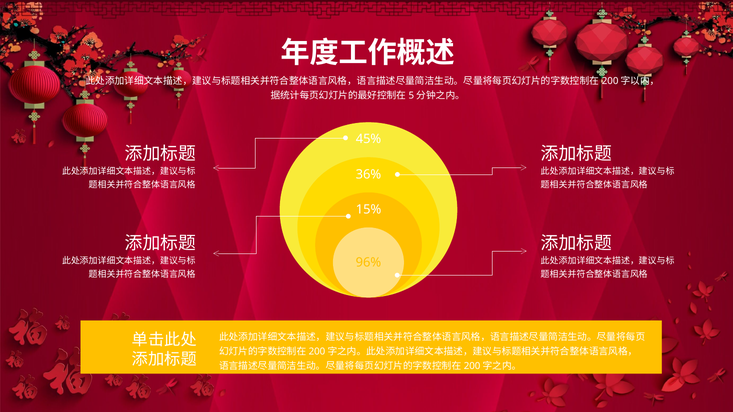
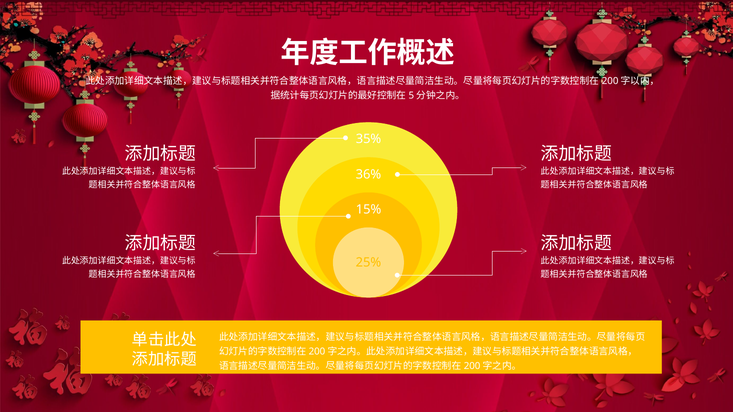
45%: 45% -> 35% (368, 139)
96%: 96% -> 25% (368, 263)
